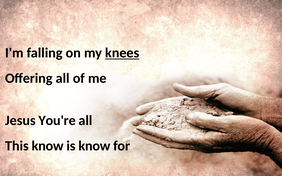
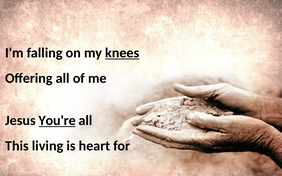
You're underline: none -> present (57, 121)
This know: know -> living (48, 146)
is know: know -> heart (94, 146)
